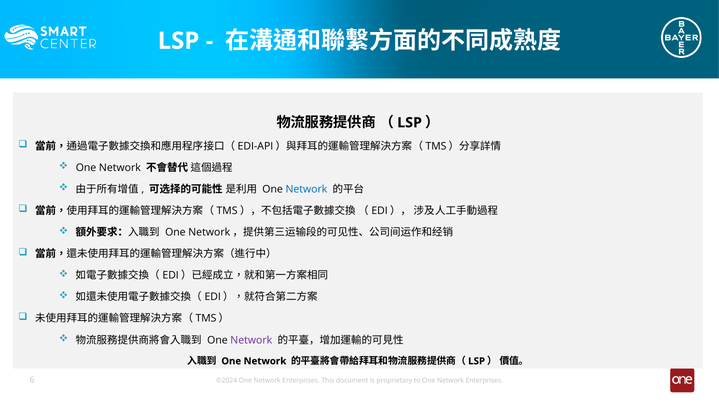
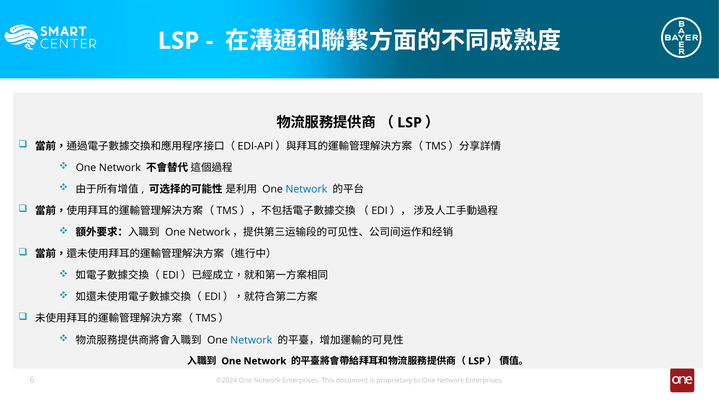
Network colour: purple -> blue (251, 340)
